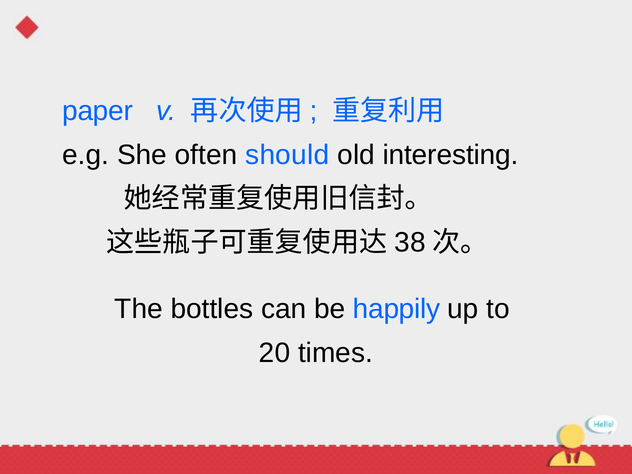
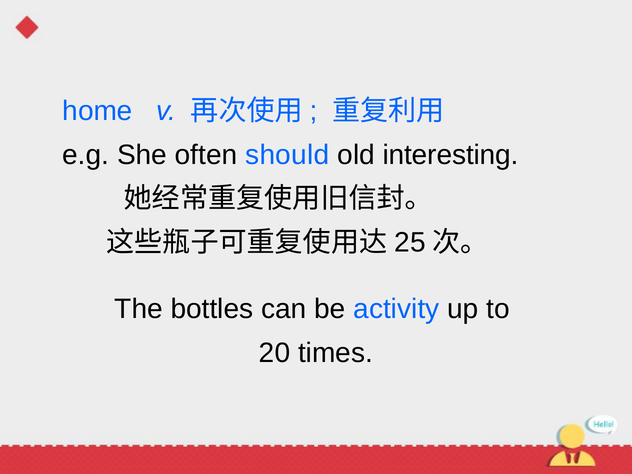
paper: paper -> home (98, 111)
38: 38 -> 25 (410, 242)
happily: happily -> activity (396, 309)
